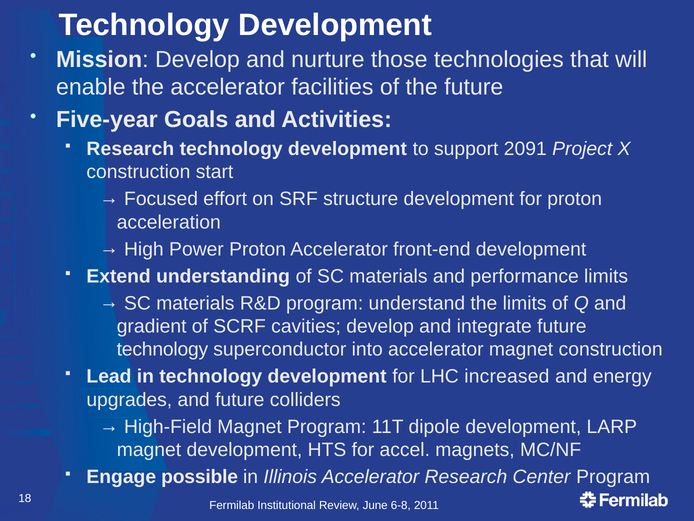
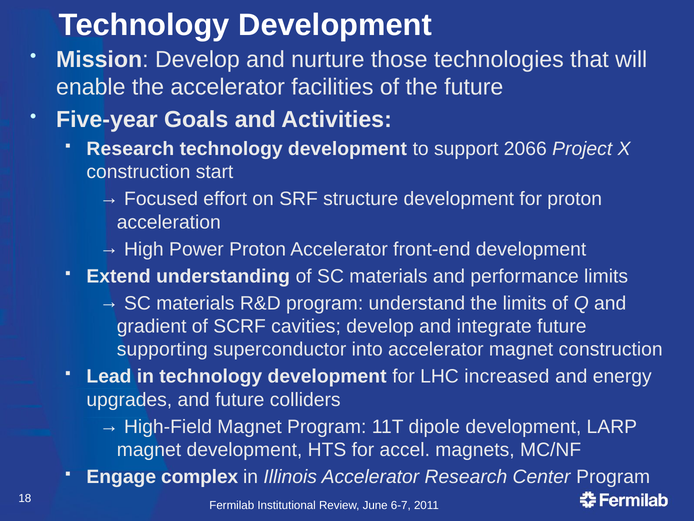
2091: 2091 -> 2066 (525, 149)
technology: technology -> supporting (162, 349)
possible: possible -> complex (200, 476)
6-8: 6-8 -> 6-7 (401, 505)
